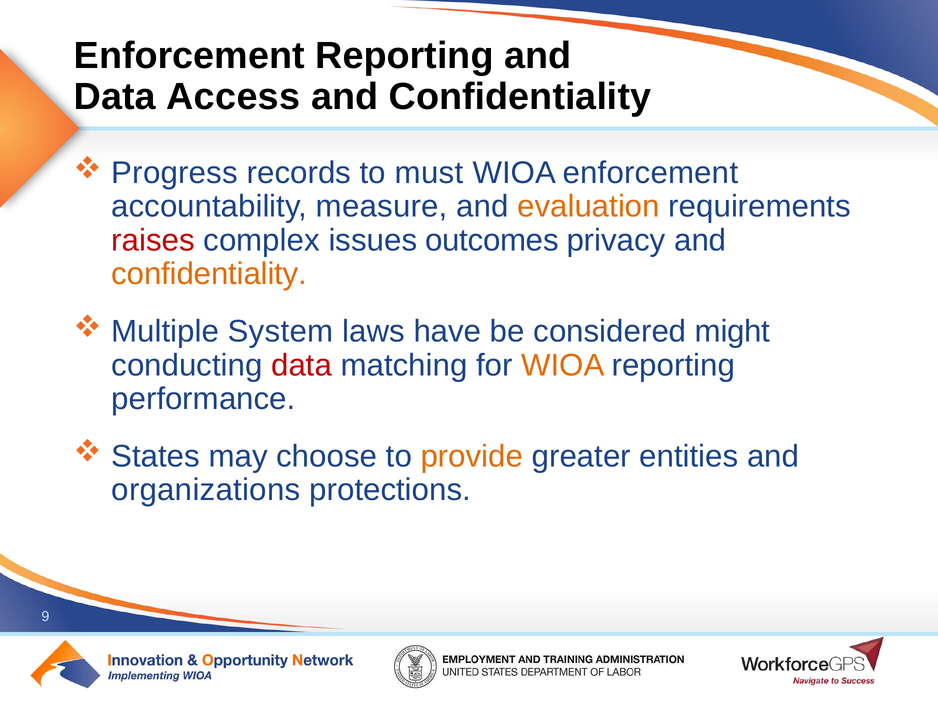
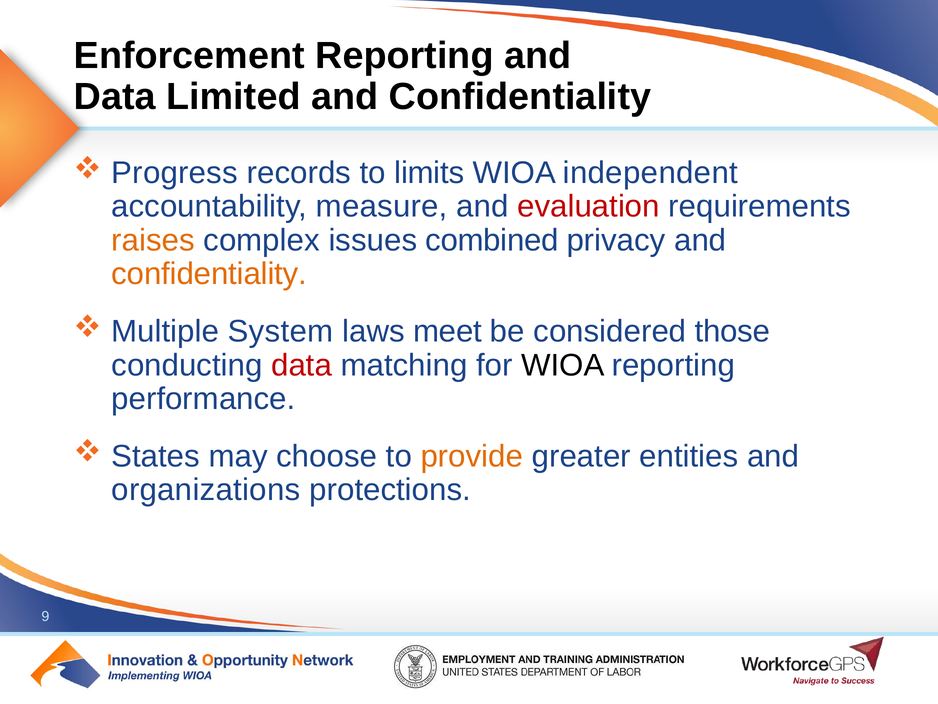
Access: Access -> Limited (233, 96)
must: must -> limits (429, 173)
WIOA enforcement: enforcement -> independent (650, 173)
evaluation colour: orange -> red (588, 206)
raises colour: red -> orange (153, 240)
outcomes: outcomes -> combined (492, 240)
have: have -> meet (447, 331)
might: might -> those (732, 331)
WIOA colour: orange -> black (563, 365)
